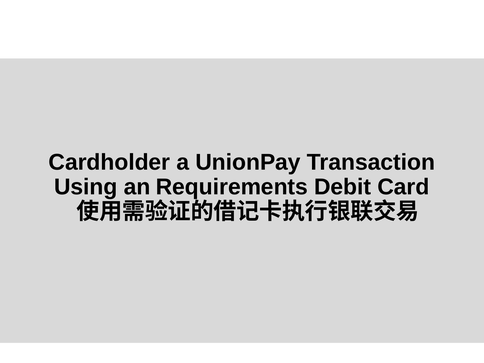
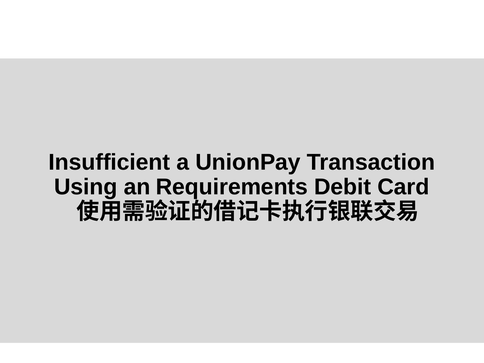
Cardholder: Cardholder -> Insufficient (109, 162)
